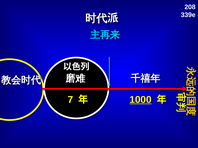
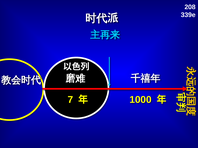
1000 underline: present -> none (141, 100)
